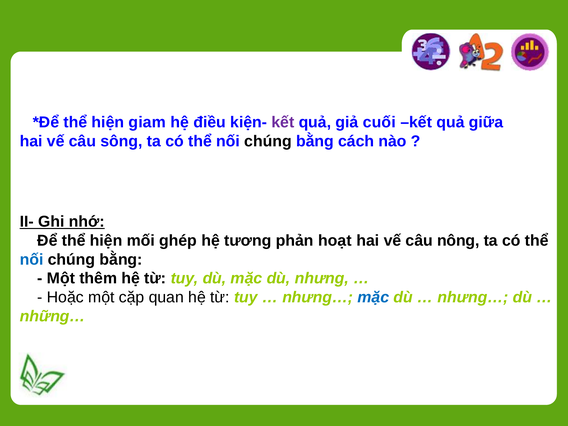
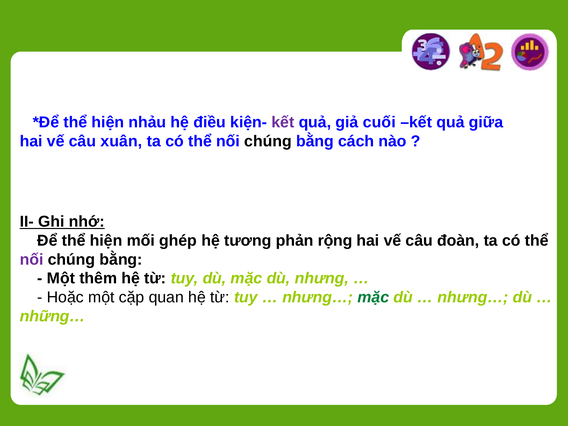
giam: giam -> nhảu (147, 122)
sông: sông -> xuân (121, 141)
hoạt: hoạt -> rộng (335, 241)
nông: nông -> đoàn (458, 241)
nối colour: blue -> purple (32, 260)
mặc colour: blue -> green (373, 297)
